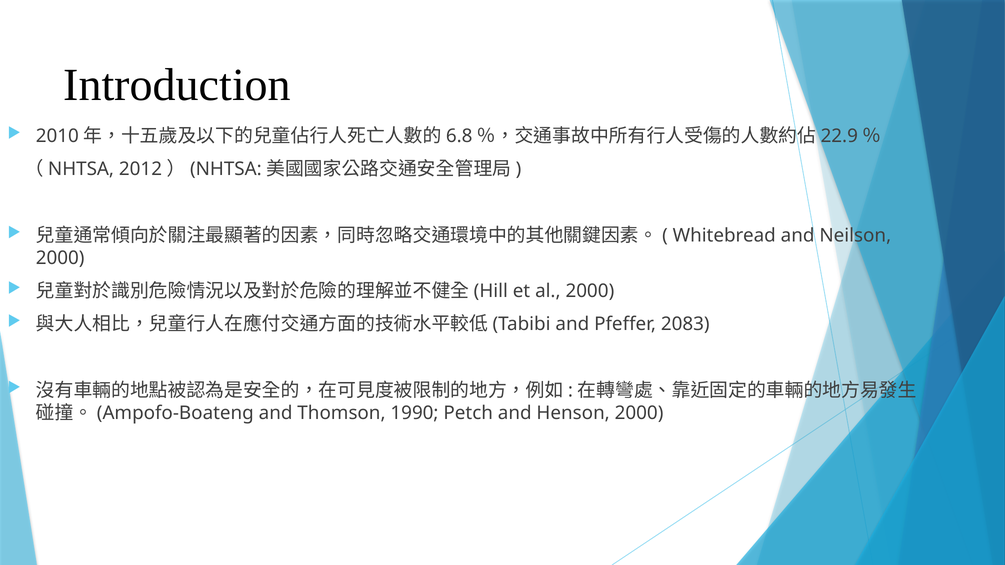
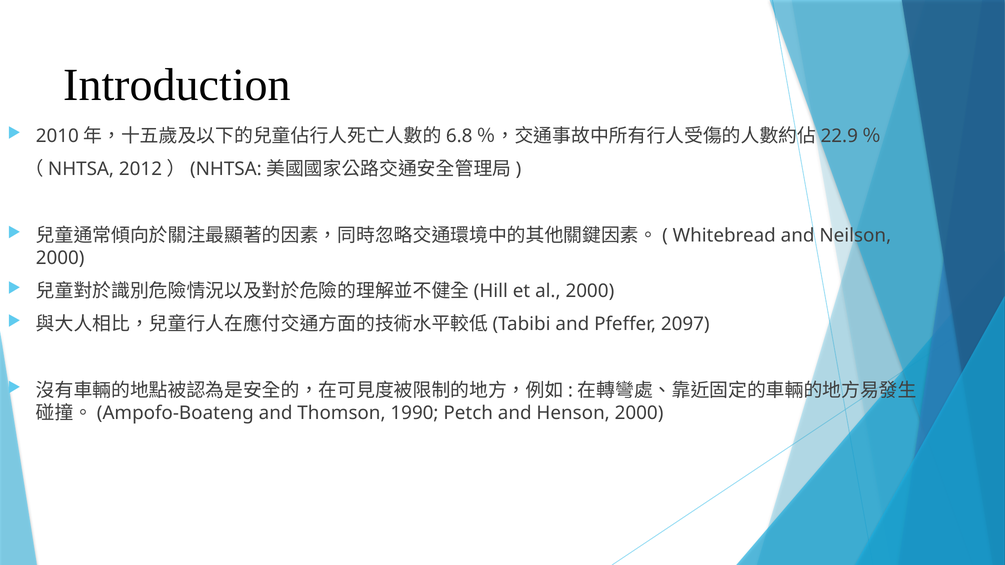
2083: 2083 -> 2097 (685, 324)
